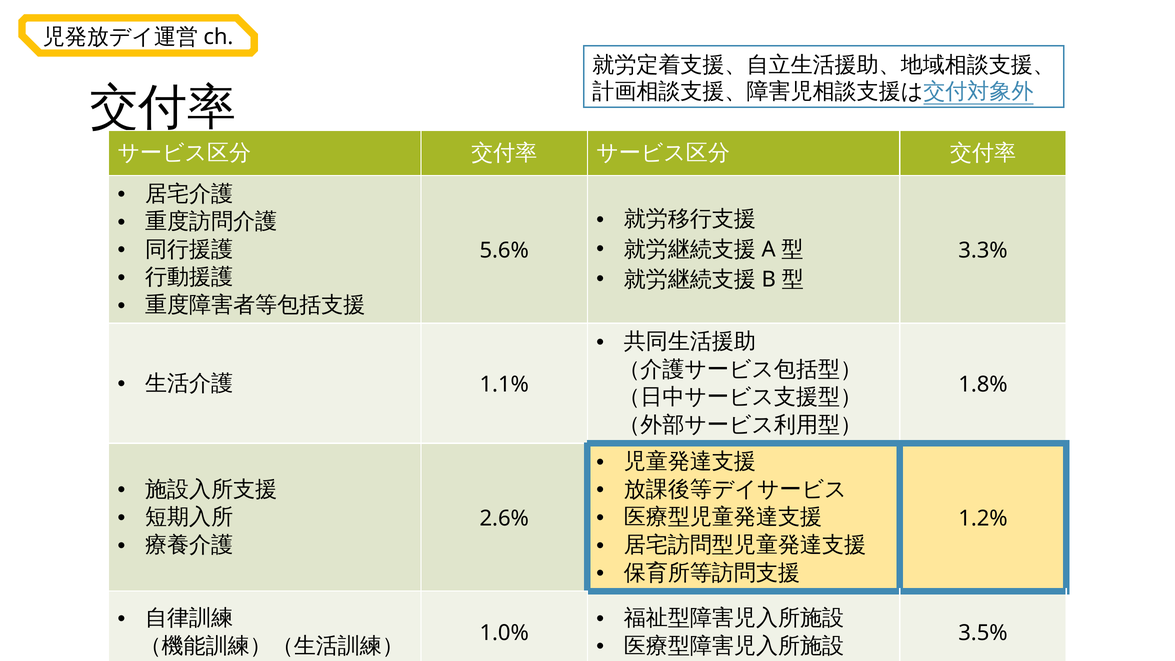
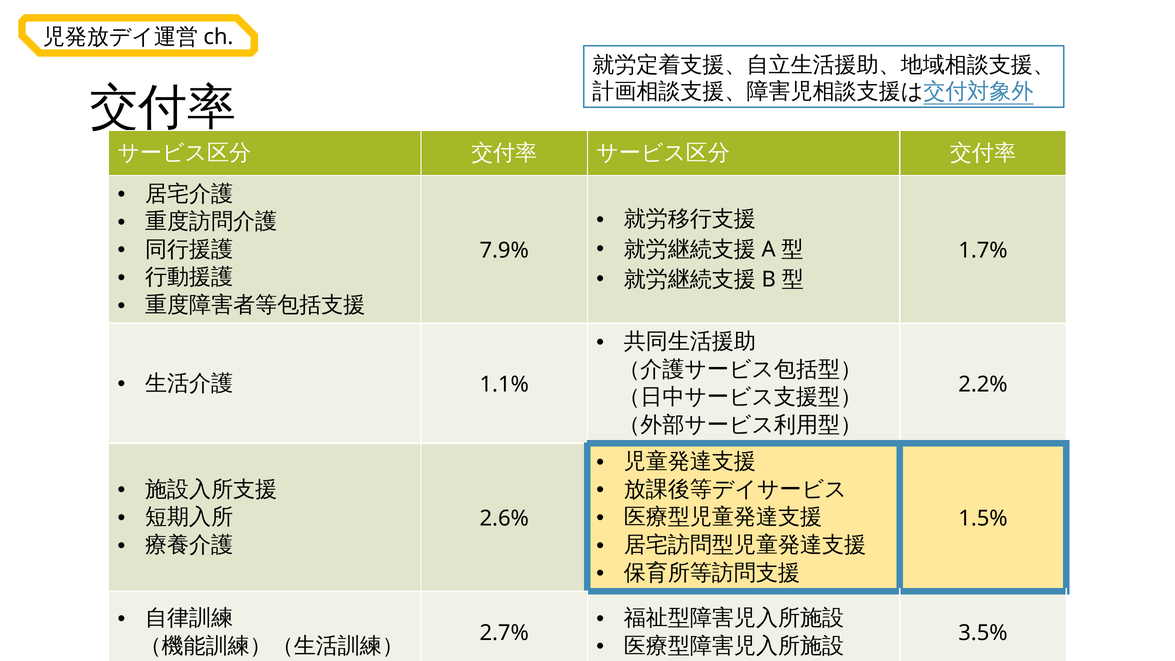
5.6%: 5.6% -> 7.9% (504, 251)
3.3%: 3.3% -> 1.7% (983, 251)
1.8%: 1.8% -> 2.2% (983, 384)
1.2%: 1.2% -> 1.5% (983, 518)
1.0%: 1.0% -> 2.7% (504, 633)
